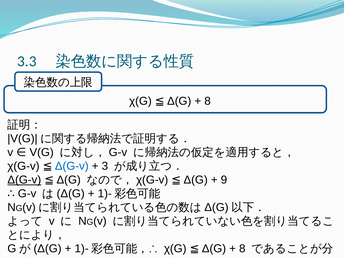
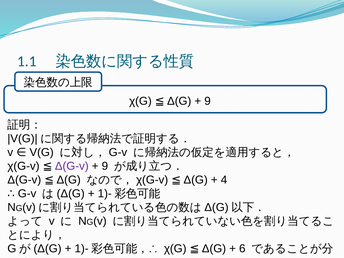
3.3: 3.3 -> 1.1 (27, 61)
8: 8 -> 9 (208, 101)
Δ(G-v colour: blue -> purple (72, 166)
3: 3 -> 9 (105, 166)
Δ(G-v underline: present -> none (24, 180)
9: 9 -> 4 (224, 180)
8: 8 -> 6 (242, 249)
